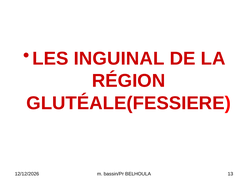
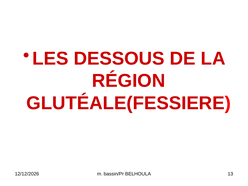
INGUINAL: INGUINAL -> DESSOUS (119, 59)
